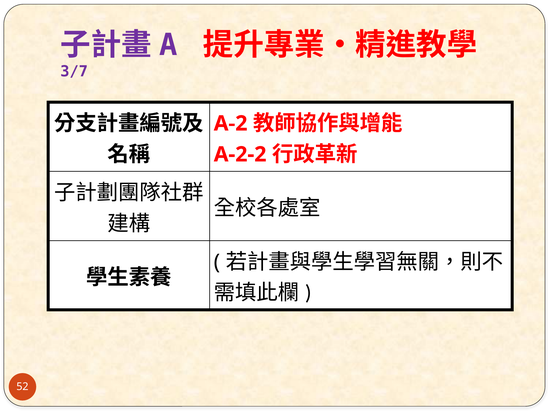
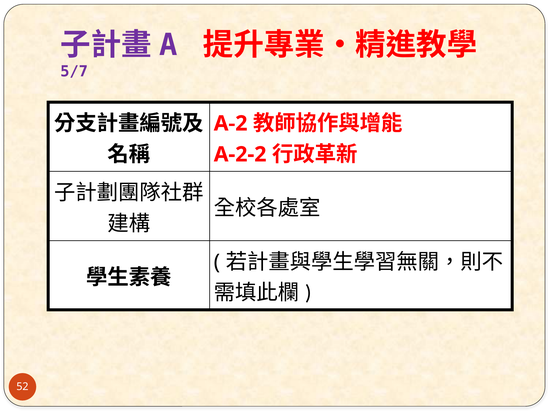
3/7: 3/7 -> 5/7 (74, 72)
